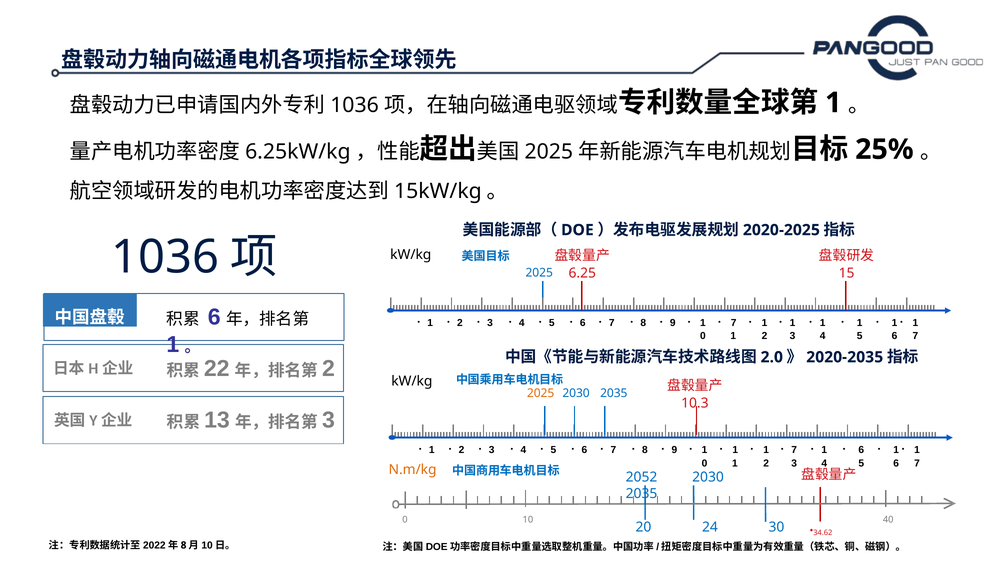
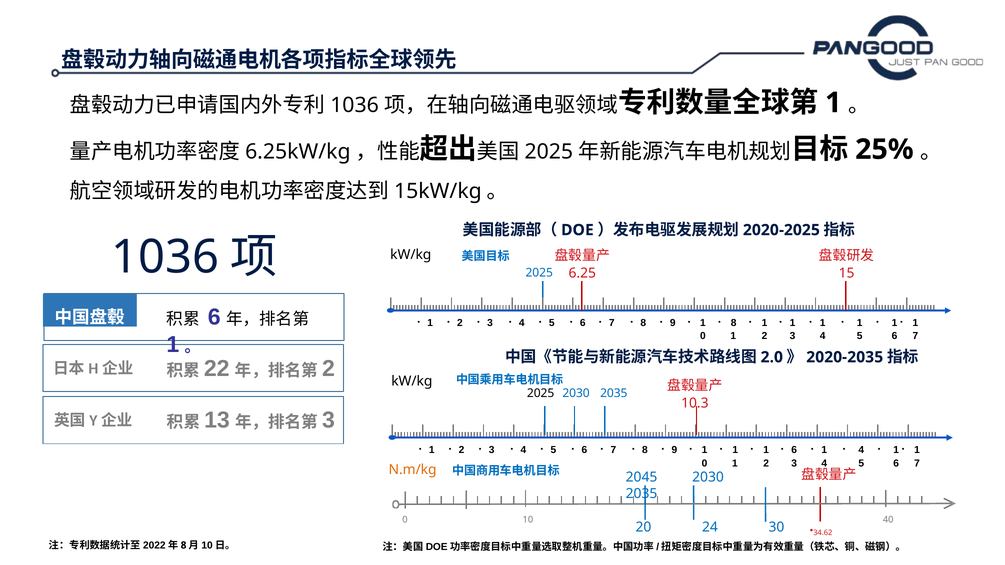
7: 7 -> 8 (734, 323)
2025 colour: orange -> black (541, 394)
7: 7 -> 6 (794, 450)
6: 6 -> 4 (861, 450)
2052: 2052 -> 2045 (642, 478)
